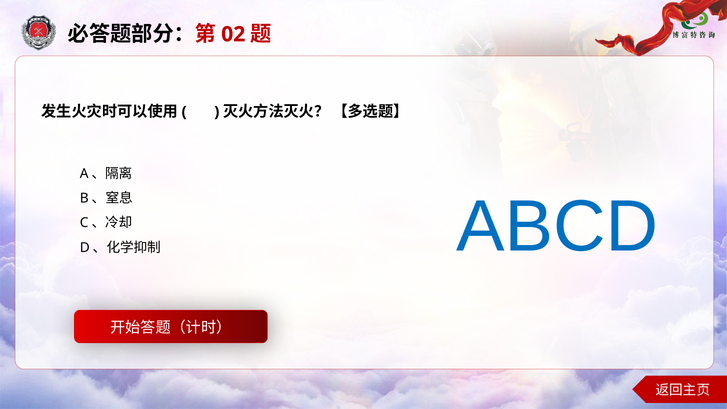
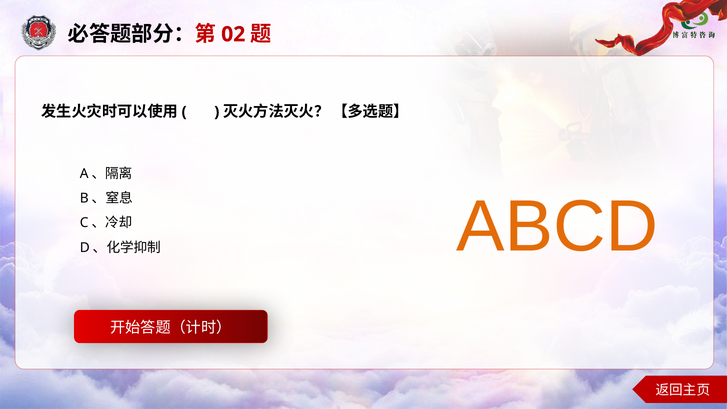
ABCD colour: blue -> orange (557, 227)
